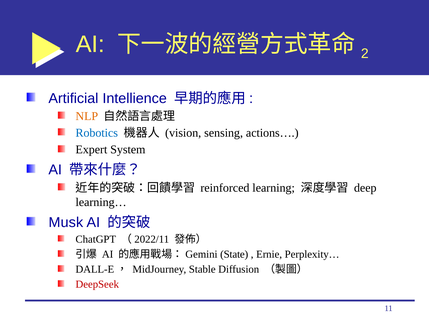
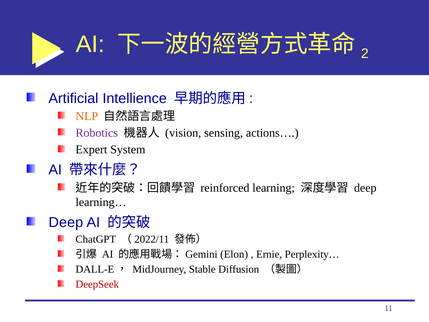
Robotics colour: blue -> purple (97, 133)
Musk: Musk -> Deep (66, 222)
State: State -> Elon (234, 254)
